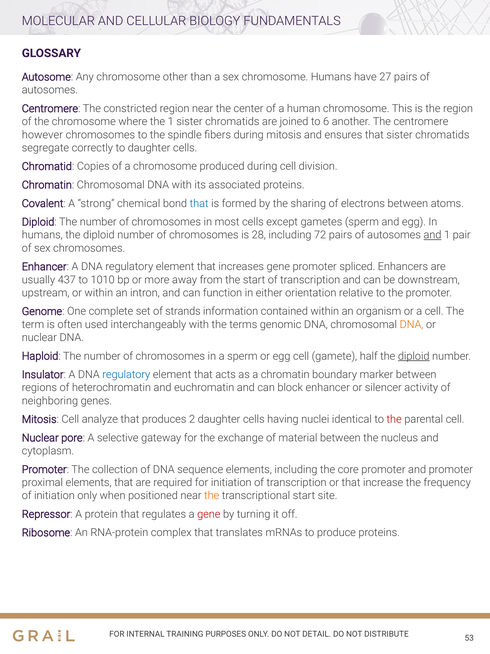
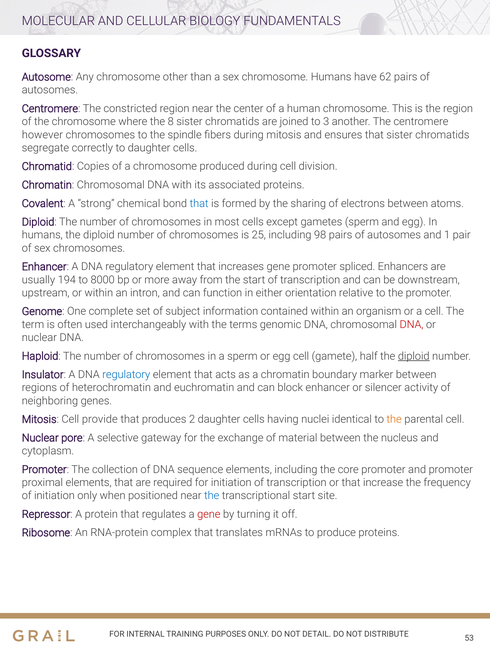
27: 27 -> 62 (385, 77)
the 1: 1 -> 8 (171, 122)
6: 6 -> 3 (326, 122)
28: 28 -> 25 (259, 235)
72: 72 -> 98 (320, 235)
and underline: present -> none (432, 235)
437: 437 -> 194 (67, 279)
1010: 1010 -> 8000 (103, 279)
strands: strands -> subject (183, 311)
DNA colour: orange -> red (412, 324)
analyze: analyze -> provide (100, 419)
the colour: red -> orange (394, 419)
the colour: orange -> blue (212, 495)
